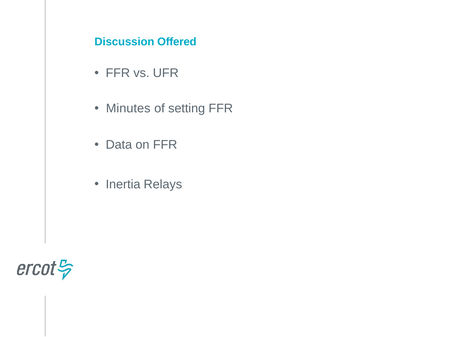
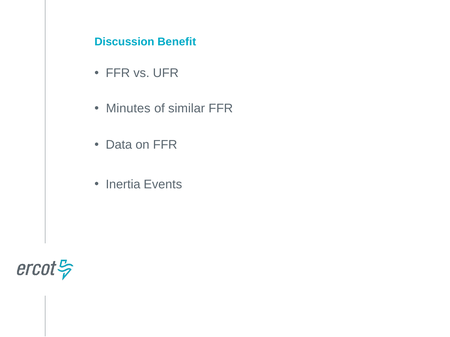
Offered: Offered -> Benefit (177, 42)
setting: setting -> similar (187, 109)
Relays: Relays -> Events (163, 185)
